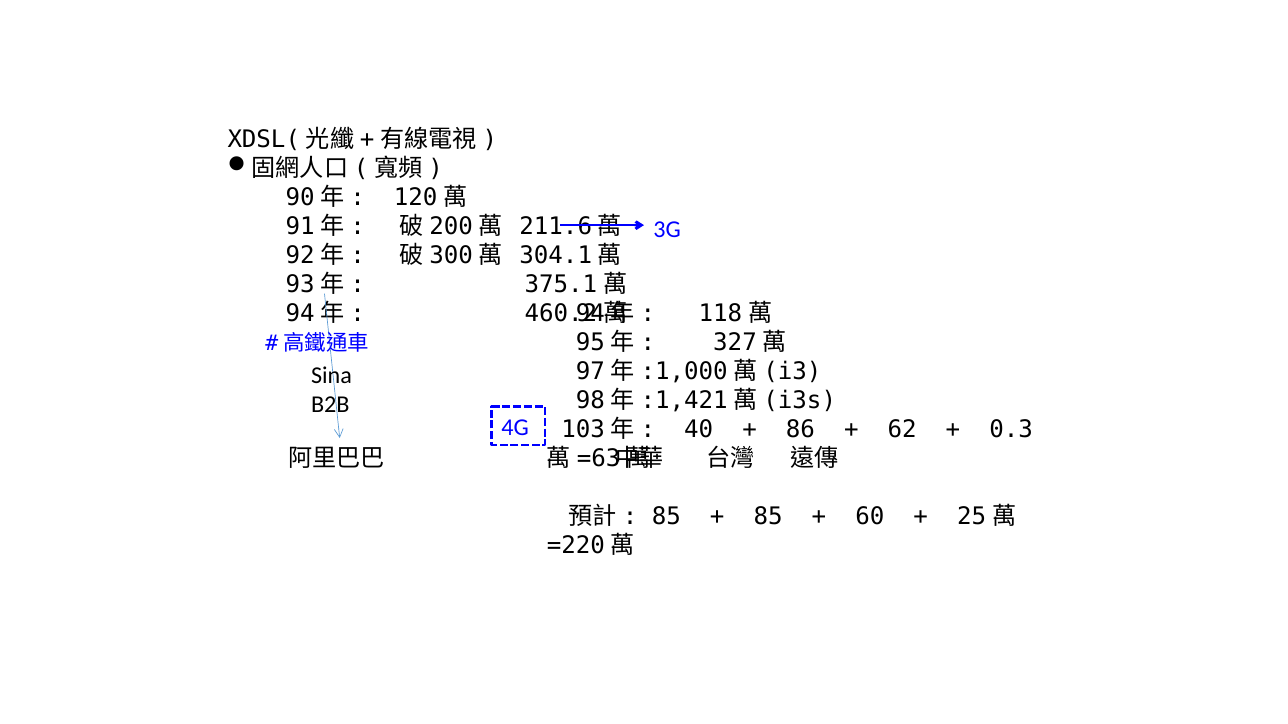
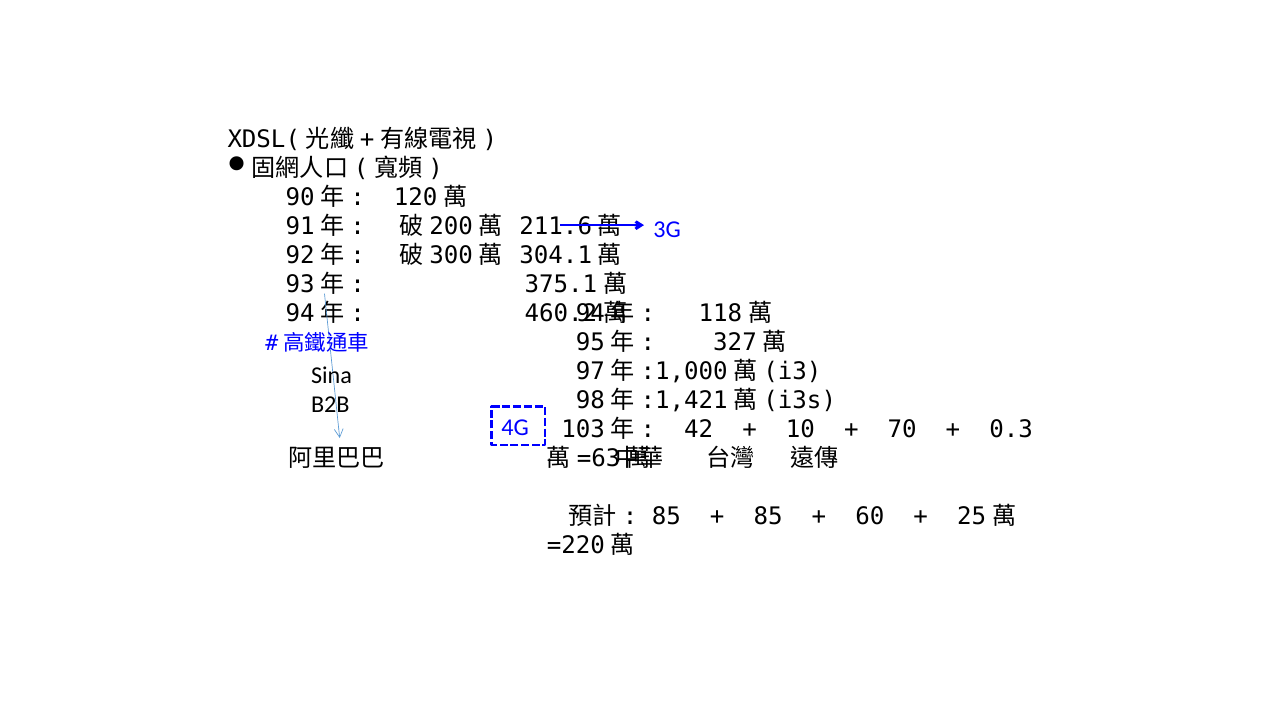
40: 40 -> 42 (699, 430)
86: 86 -> 10 (800, 430)
62: 62 -> 70 (902, 430)
